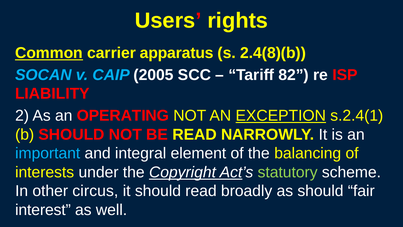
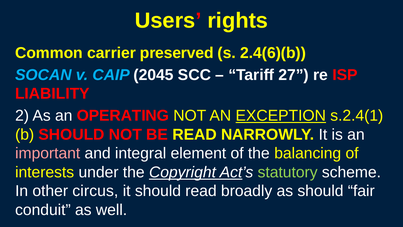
Common underline: present -> none (49, 53)
apparatus: apparatus -> preserved (177, 53)
2.4(8)(b: 2.4(8)(b -> 2.4(6)(b (273, 53)
2005: 2005 -> 2045 (154, 75)
82: 82 -> 27 (294, 75)
important colour: light blue -> pink (48, 153)
interest: interest -> conduit (43, 210)
